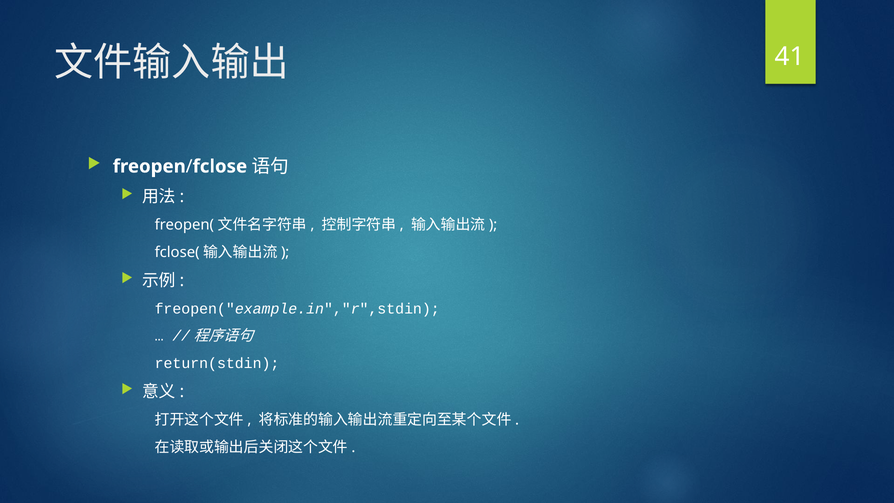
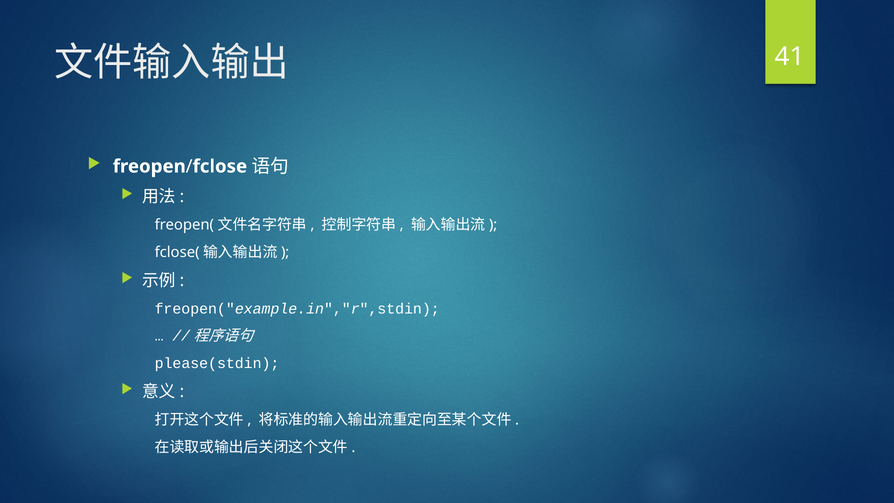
return(stdin: return(stdin -> please(stdin (217, 363)
